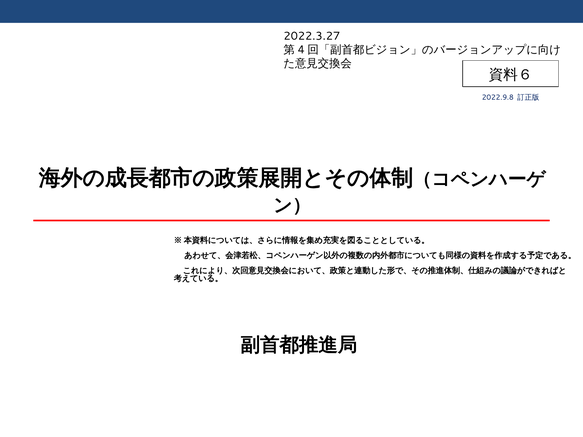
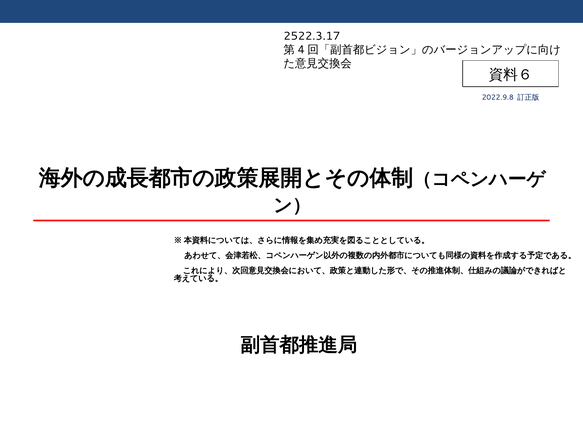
2022.3.27: 2022.3.27 -> 2522.3.17 (312, 36)
